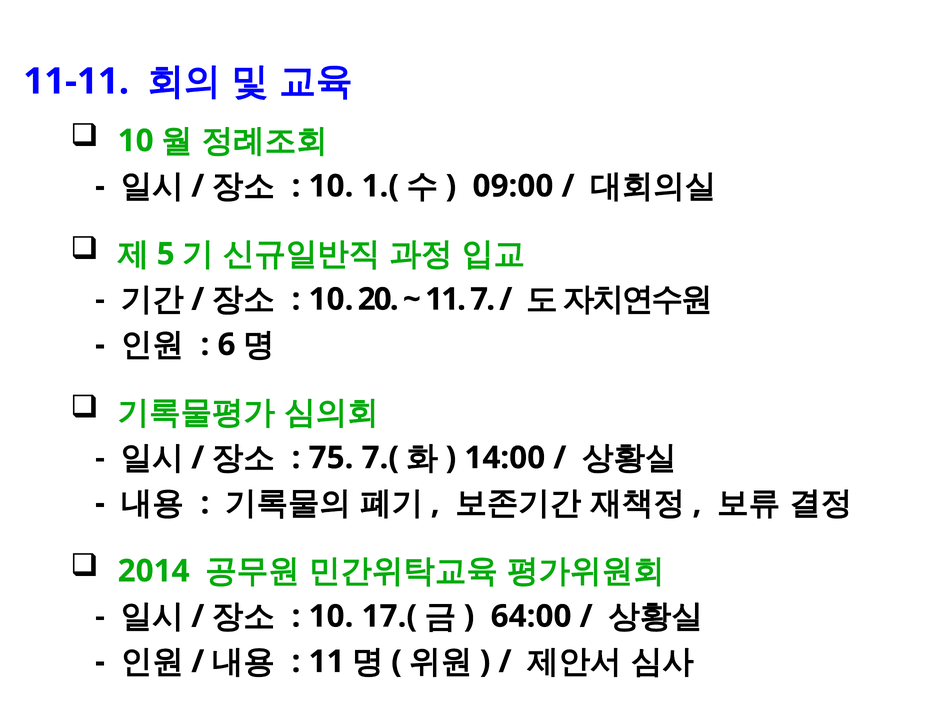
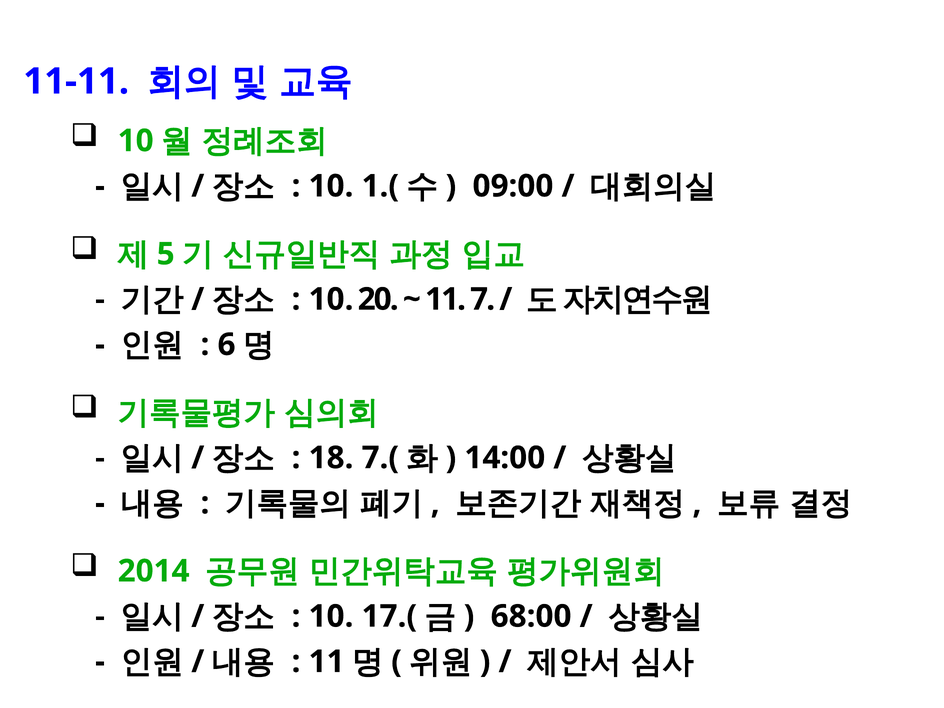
75: 75 -> 18 (331, 458)
64:00: 64:00 -> 68:00 (531, 616)
